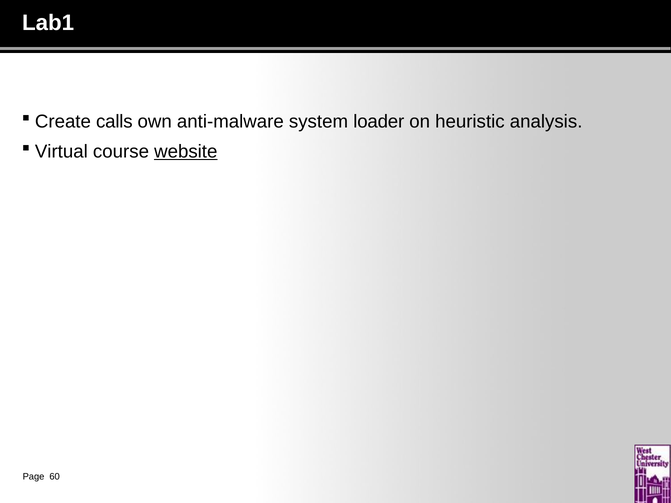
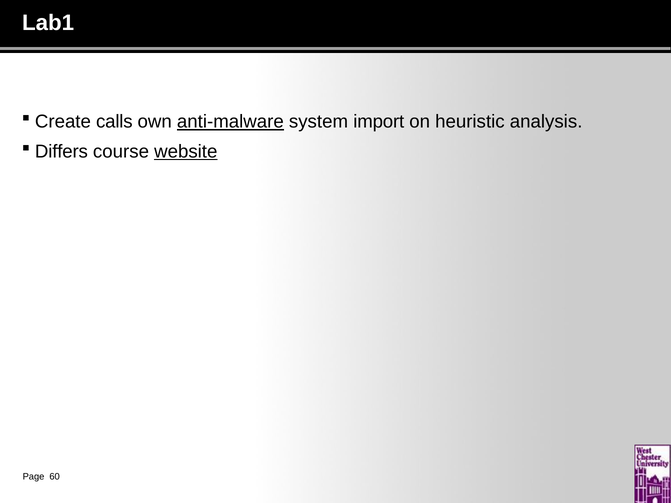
anti-malware underline: none -> present (230, 122)
loader: loader -> import (379, 122)
Virtual: Virtual -> Differs (61, 152)
